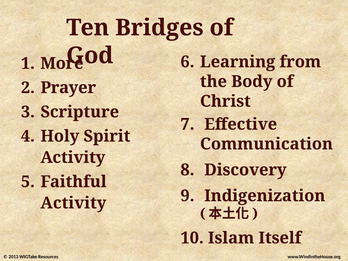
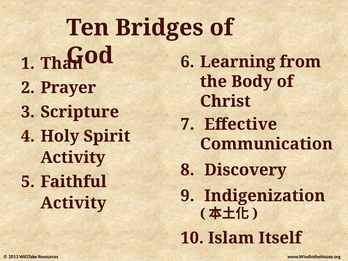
More: More -> Than (62, 63)
